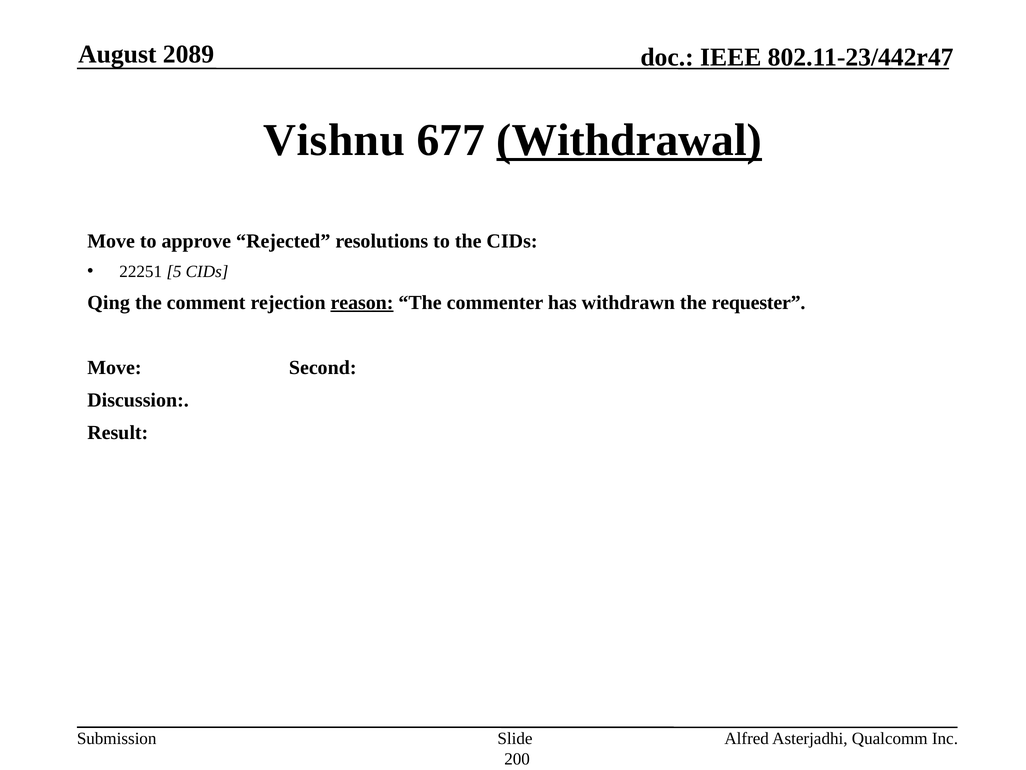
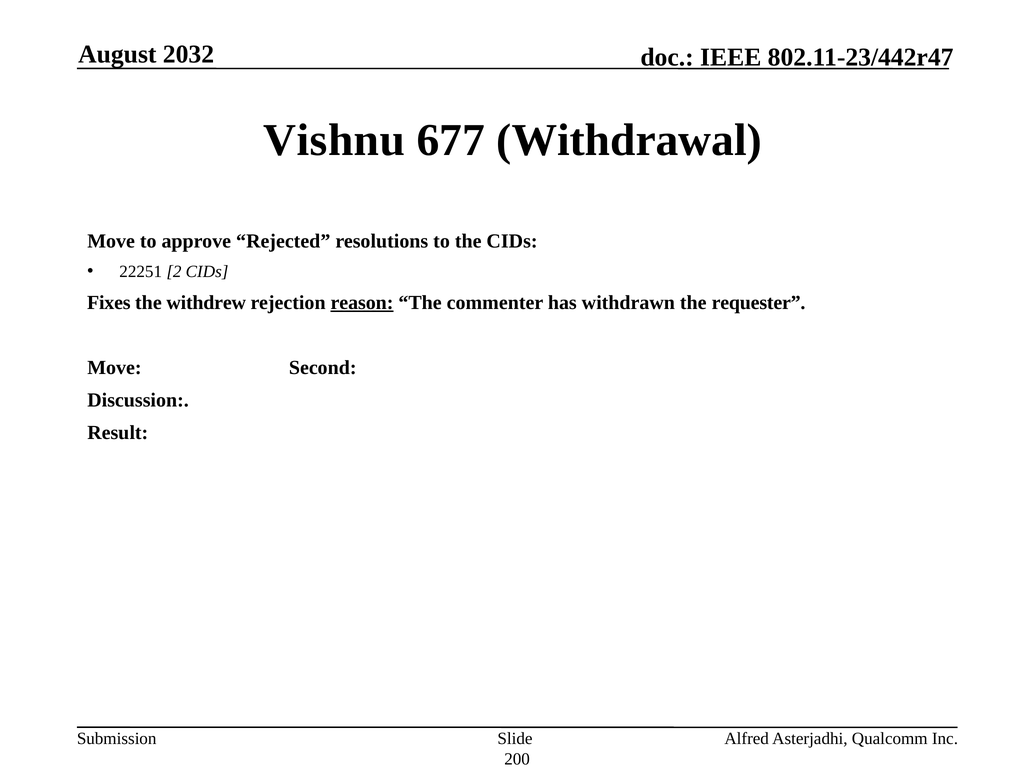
2089: 2089 -> 2032 (188, 54)
Withdrawal underline: present -> none (629, 140)
5: 5 -> 2 (174, 271)
Qing: Qing -> Fixes (109, 302)
comment: comment -> withdrew (206, 302)
